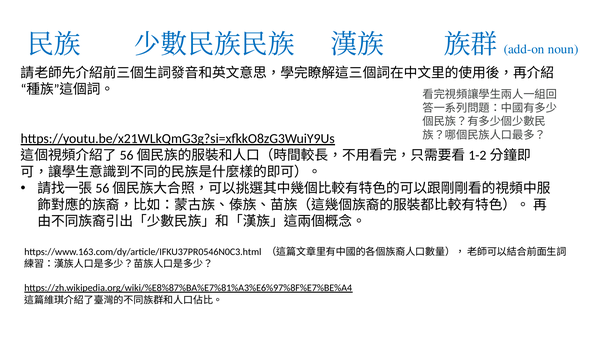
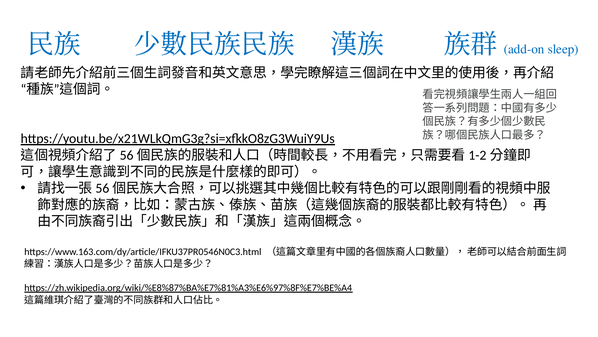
noun: noun -> sleep (563, 49)
